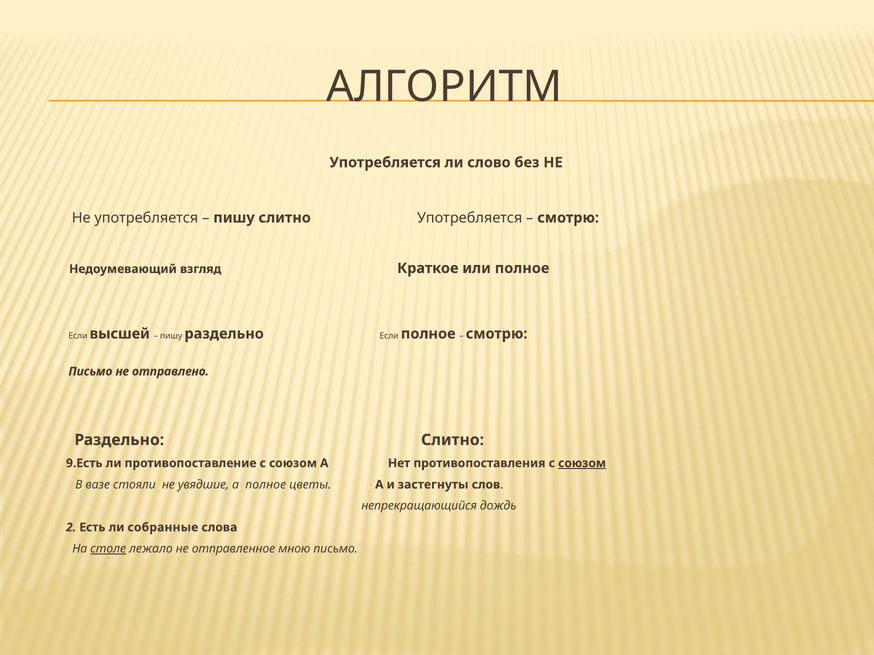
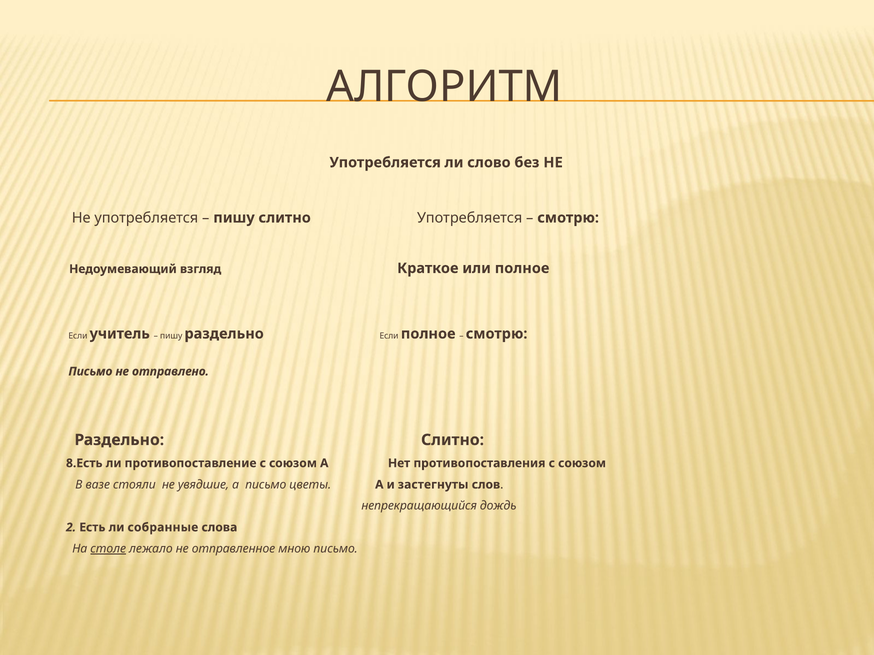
высшей: высшей -> учитель (120, 334)
9.Есть: 9.Есть -> 8.Есть (84, 464)
союзом underline: present -> none (582, 464)
а полное: полное -> письмо (266, 485)
